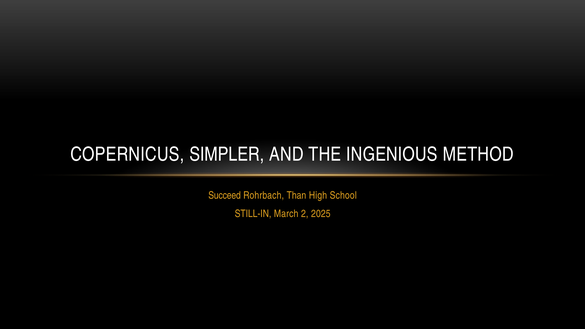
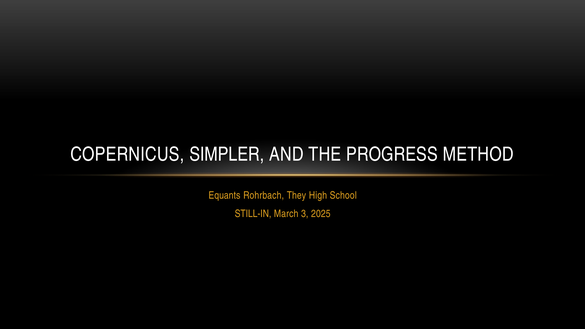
INGENIOUS: INGENIOUS -> PROGRESS (392, 154)
Succeed: Succeed -> Equants (224, 196)
Than: Than -> They (296, 196)
2: 2 -> 3 (305, 214)
